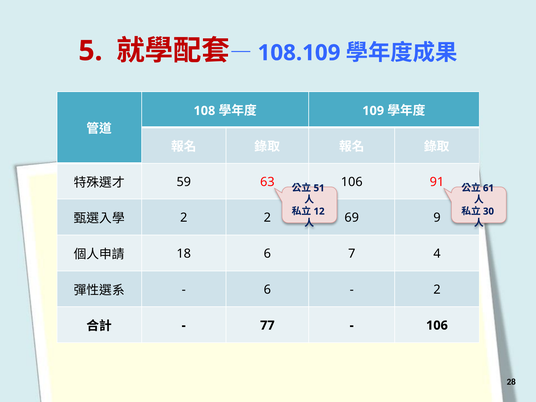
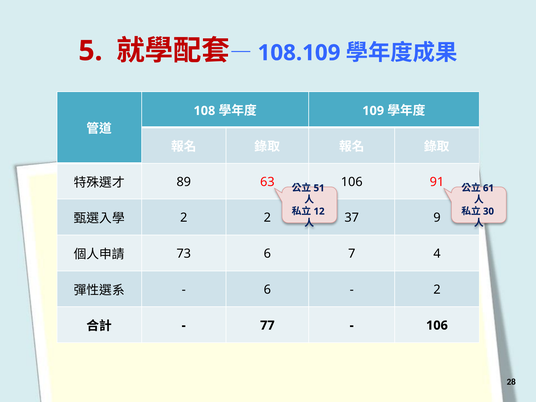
59: 59 -> 89 (184, 182)
69: 69 -> 37 (352, 218)
18: 18 -> 73 (184, 254)
